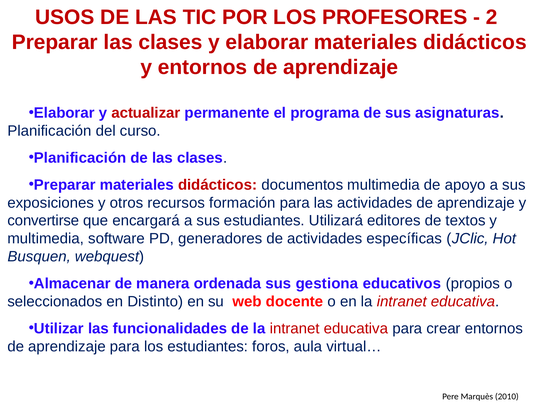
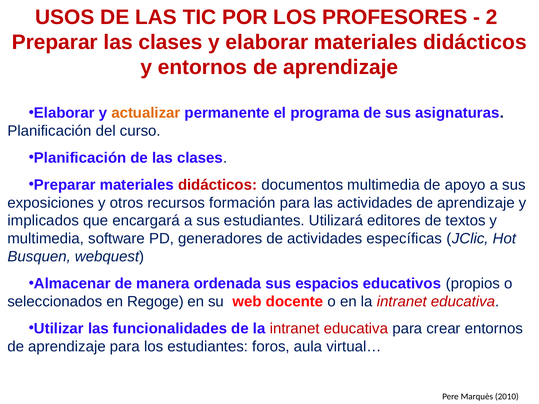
actualizar colour: red -> orange (146, 113)
convertirse: convertirse -> implicados (43, 221)
gestiona: gestiona -> espacios (327, 284)
Distinto: Distinto -> Regoge (155, 302)
